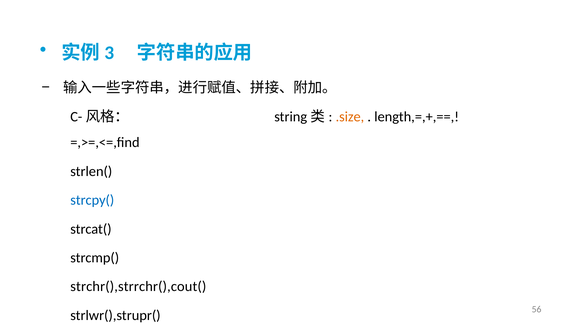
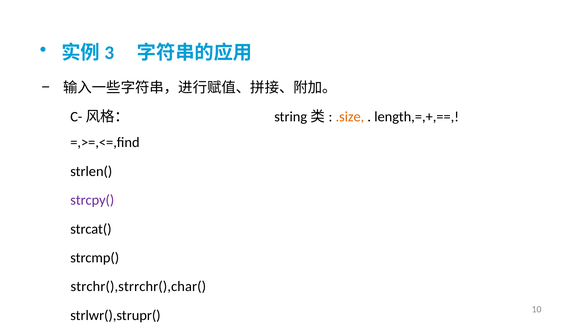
strcpy( colour: blue -> purple (92, 200)
strchr(),strrchr(),cout(: strchr(),strrchr(),cout( -> strchr(),strrchr(),char( (138, 287)
56: 56 -> 10 (537, 309)
